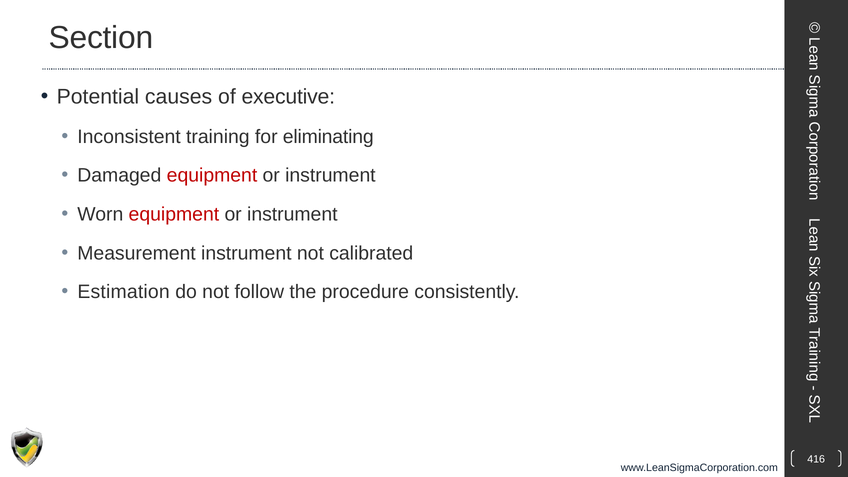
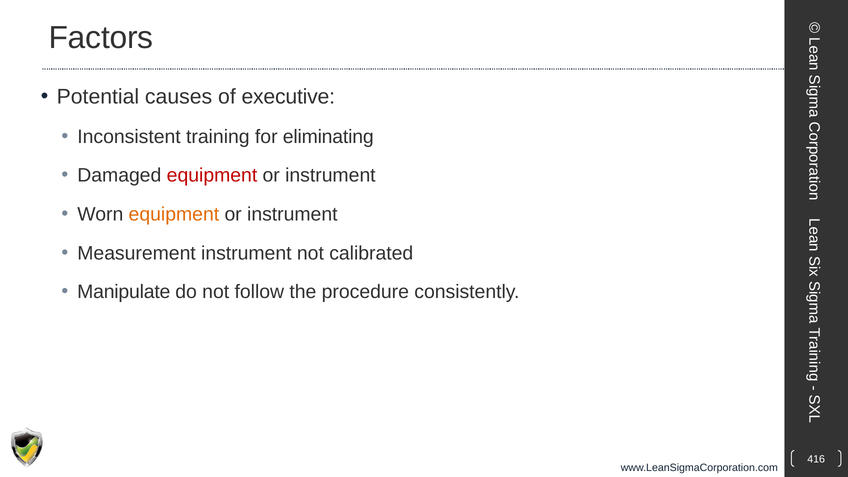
Section: Section -> Factors (101, 38)
equipment colour: red -> orange (174, 214)
Estimation: Estimation -> Manipulate (124, 292)
